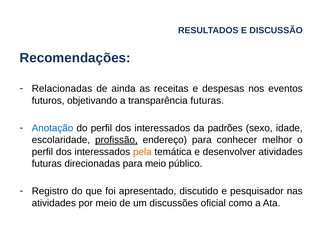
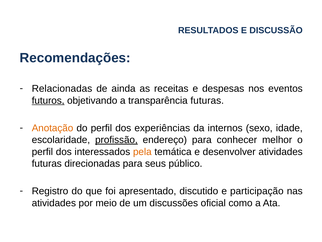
futuros underline: none -> present (48, 100)
Anotação colour: blue -> orange (52, 128)
do perfil dos interessados: interessados -> experiências (162, 128)
padrões: padrões -> internos (225, 128)
para meio: meio -> seus (155, 163)
pesquisador: pesquisador -> participação (257, 191)
